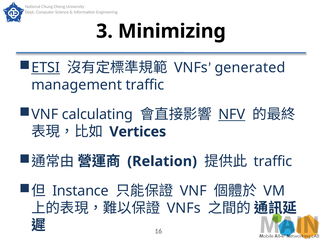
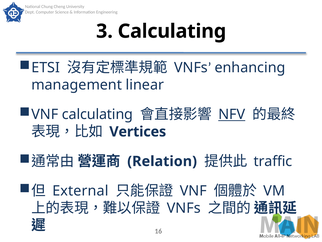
3 Minimizing: Minimizing -> Calculating (172, 31)
ETSI underline: present -> none (46, 68)
generated: generated -> enhancing (250, 68)
management traffic: traffic -> linear (145, 85)
Instance: Instance -> External (80, 191)
